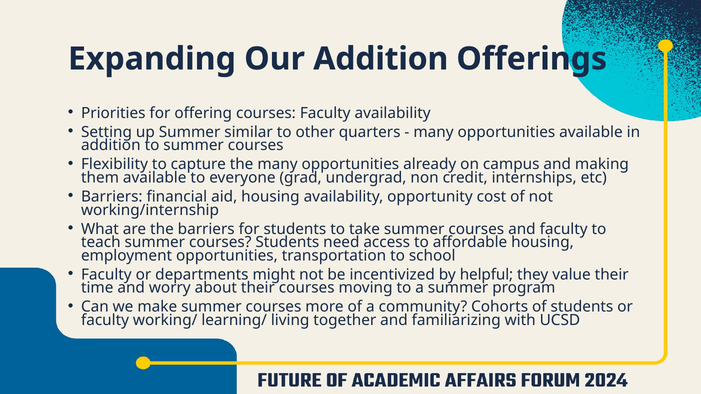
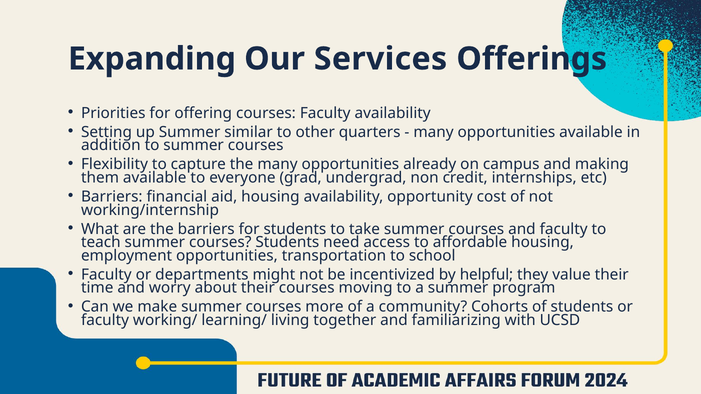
Our Addition: Addition -> Services (380, 59)
